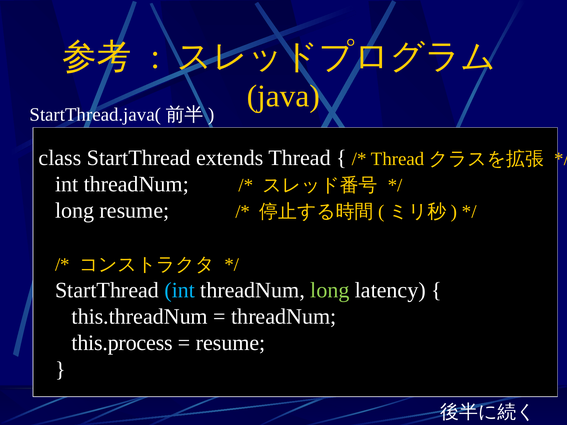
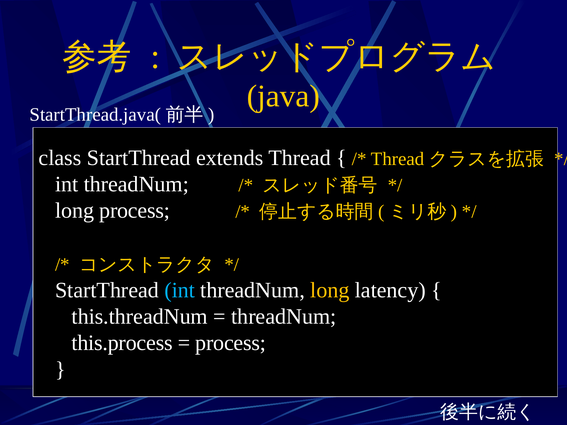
long resume: resume -> process (135, 211)
long colour: light green -> yellow (330, 290)
resume: resume -> process (231, 343)
